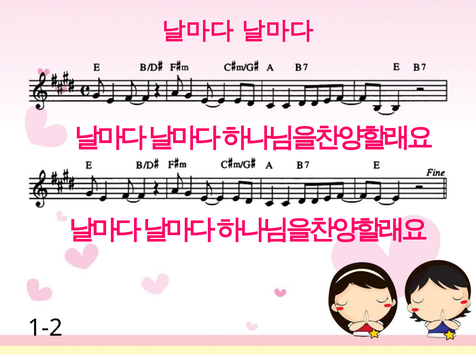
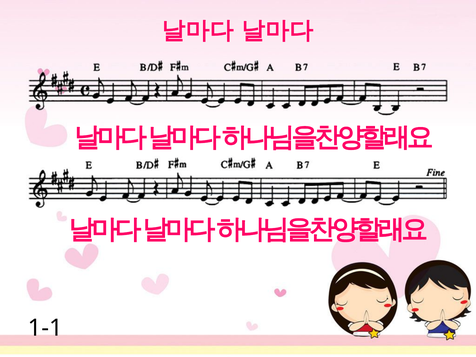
1-2: 1-2 -> 1-1 (45, 328)
